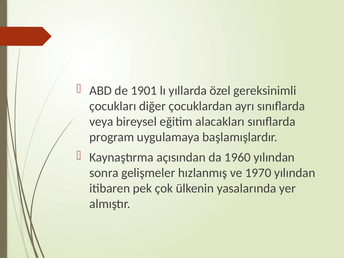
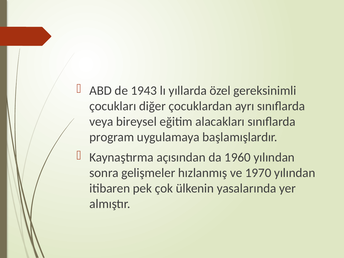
1901: 1901 -> 1943 (144, 91)
